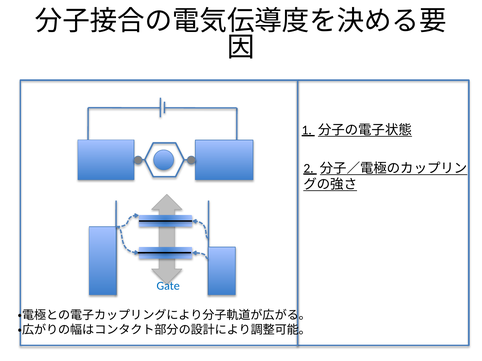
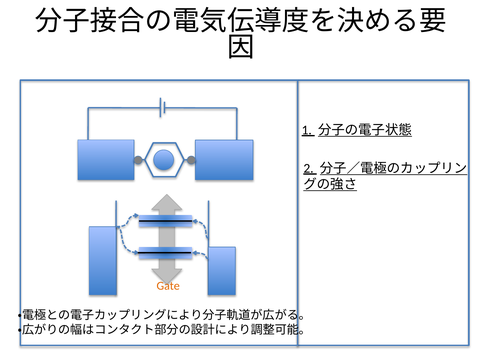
Gate colour: blue -> orange (168, 286)
